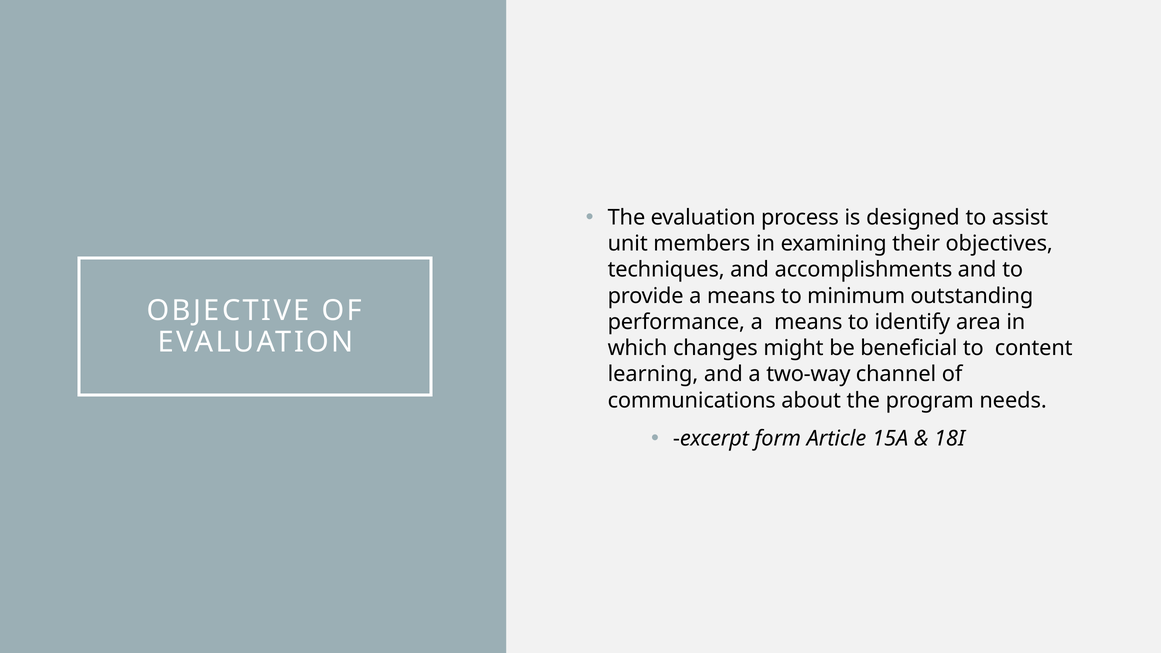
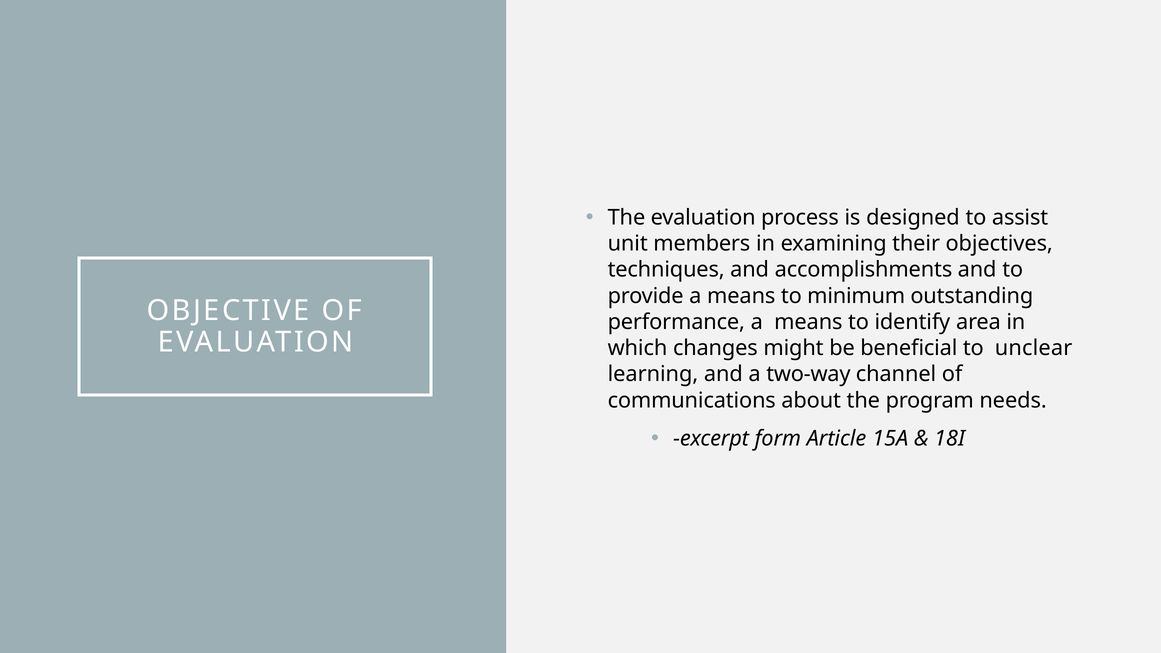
content: content -> unclear (1034, 348)
